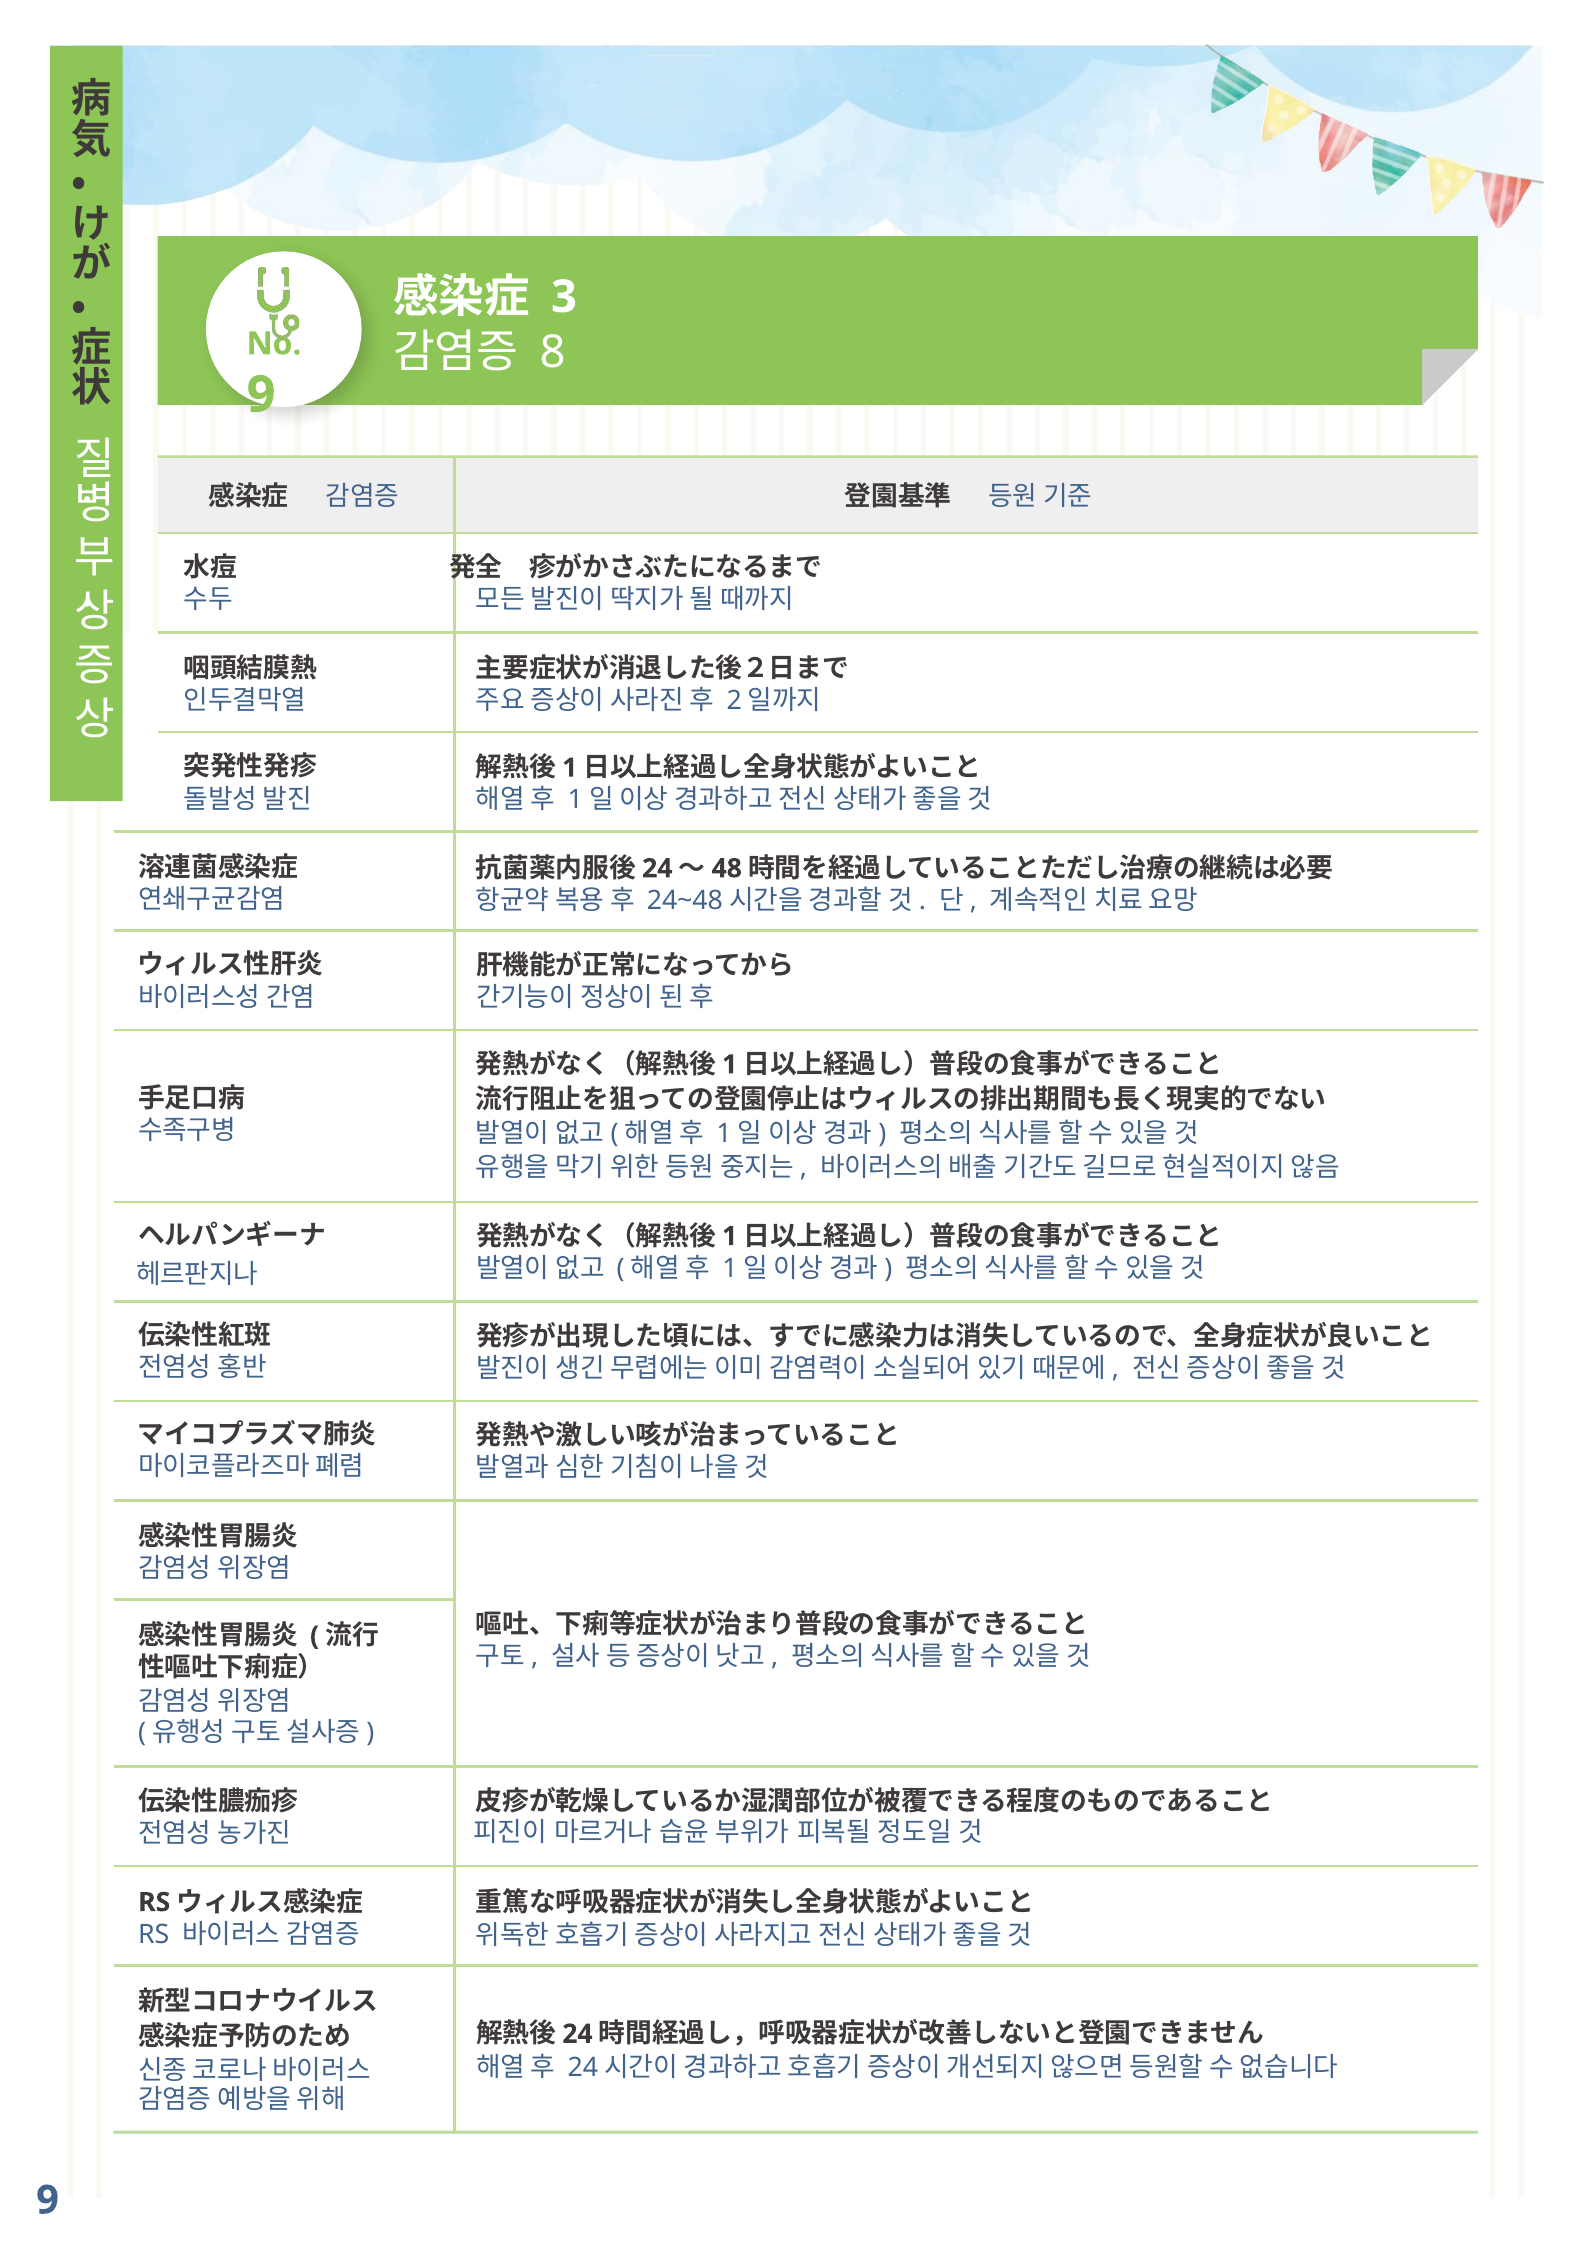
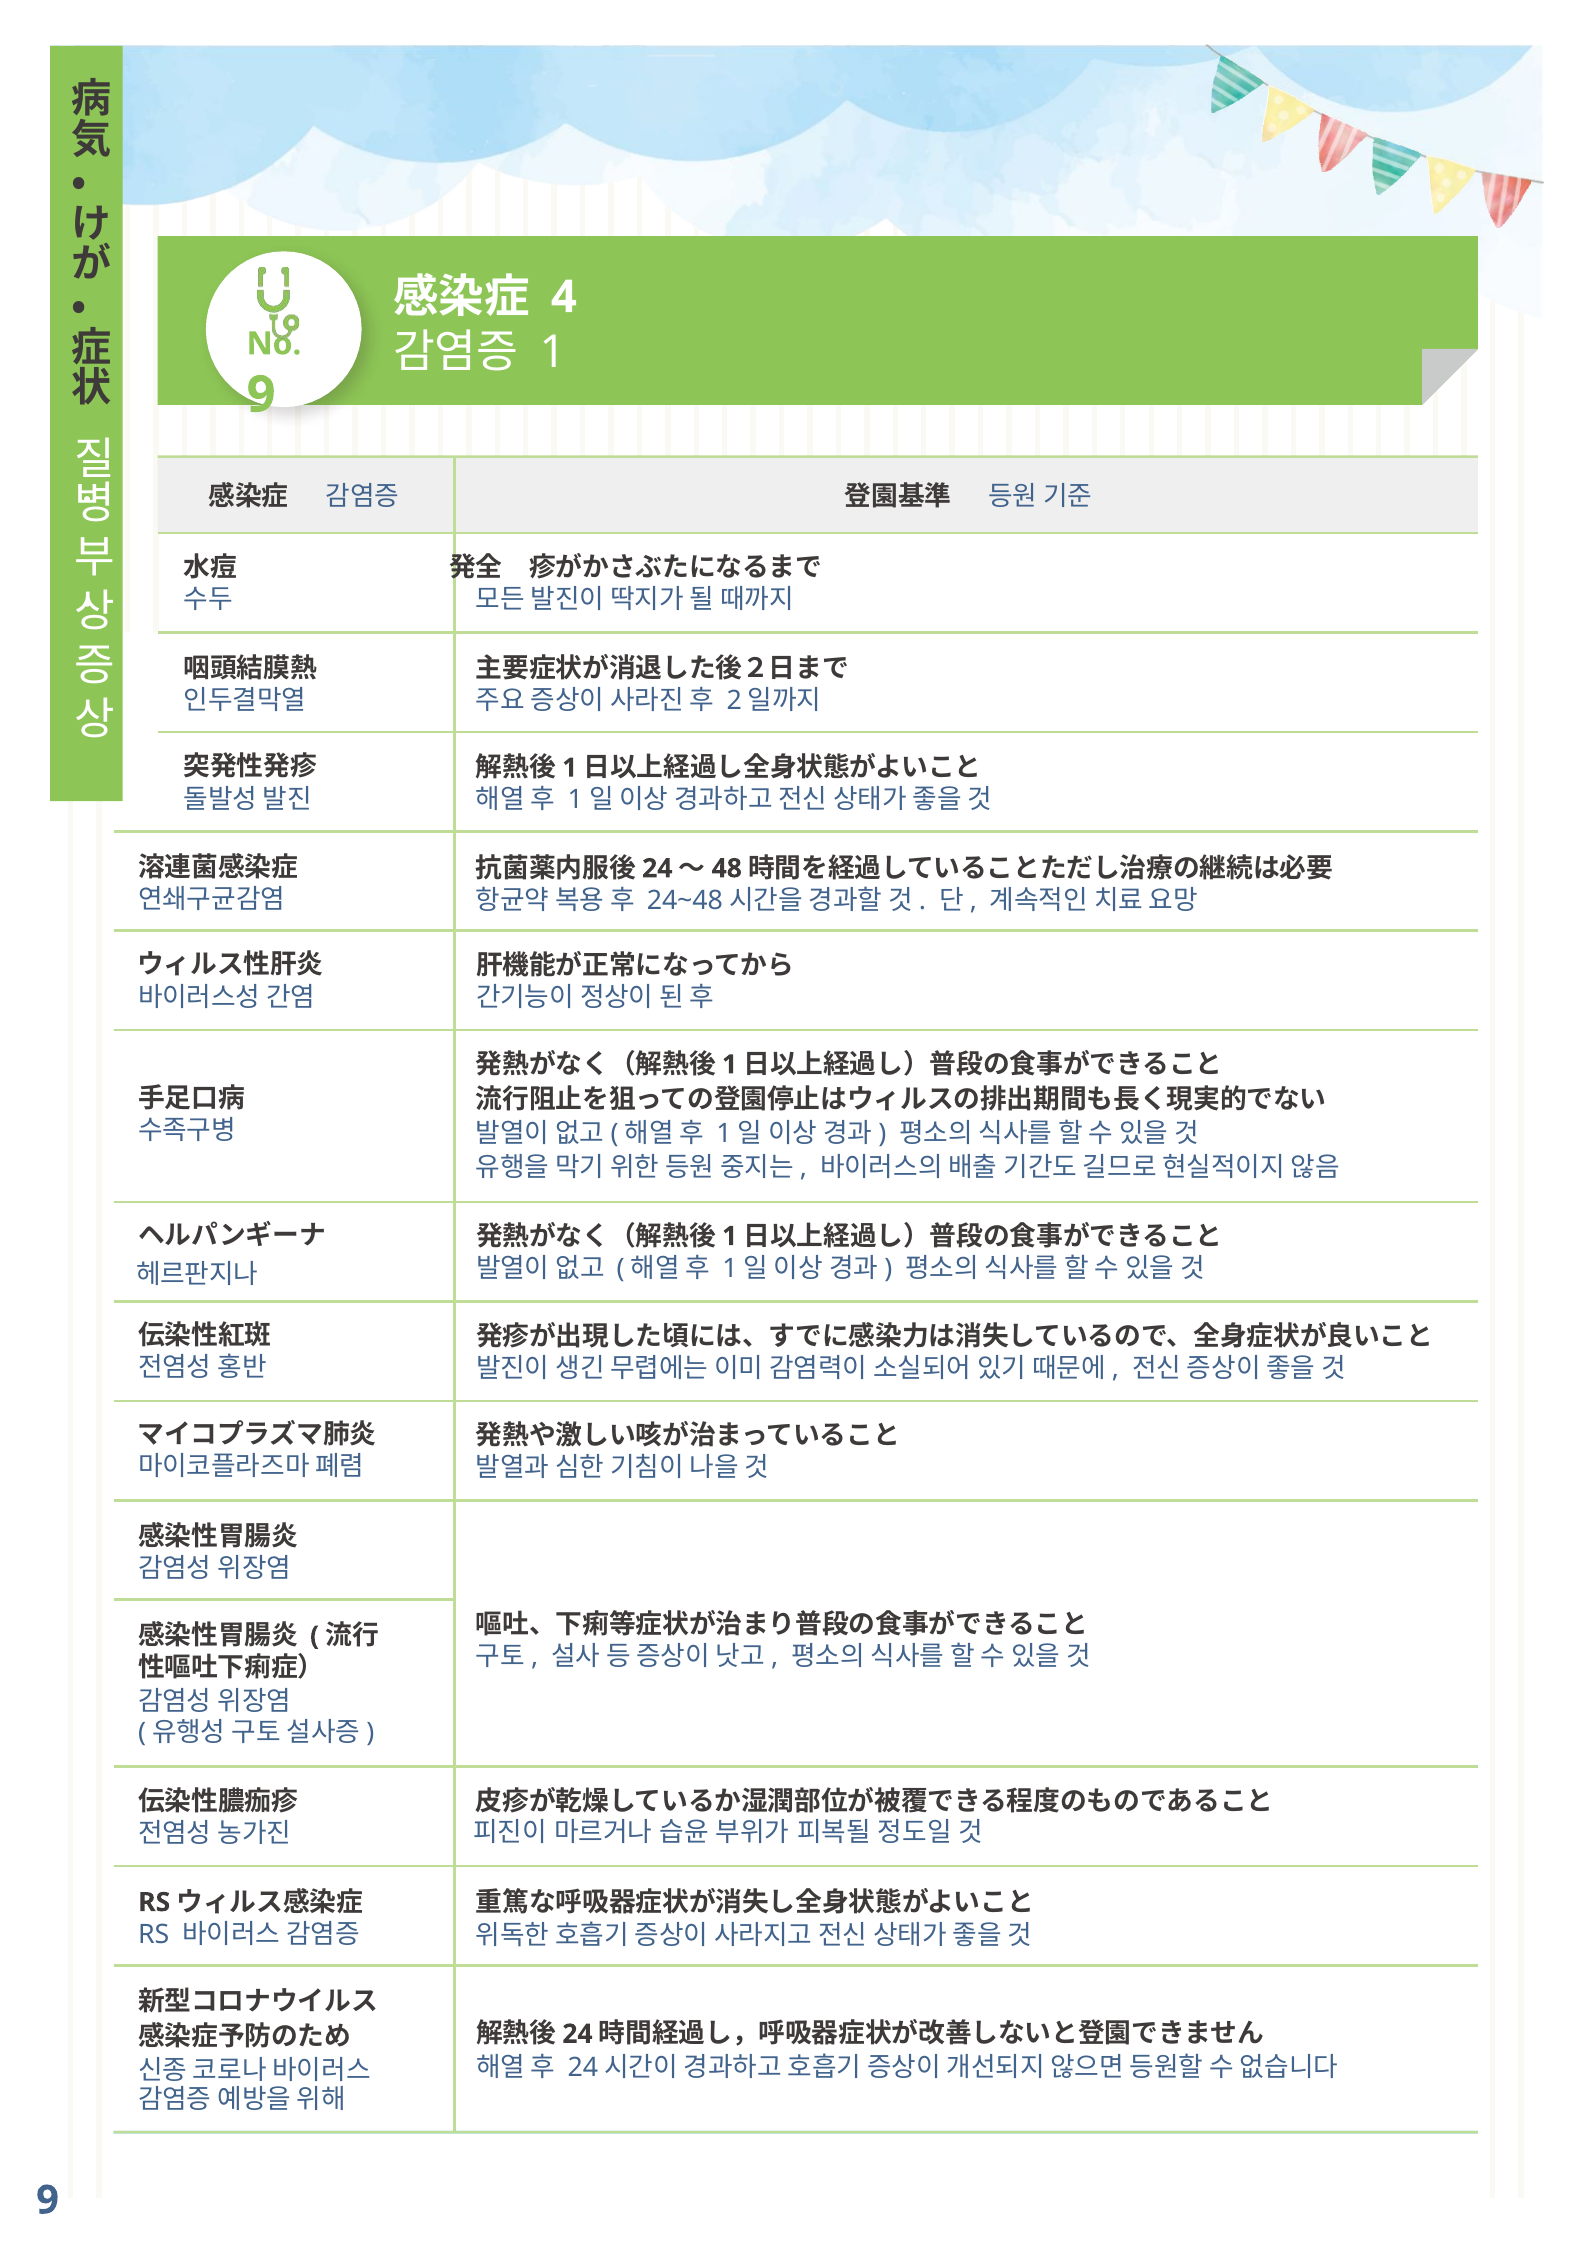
3: 3 -> 4 (564, 297)
8: 8 -> 1 (553, 352)
